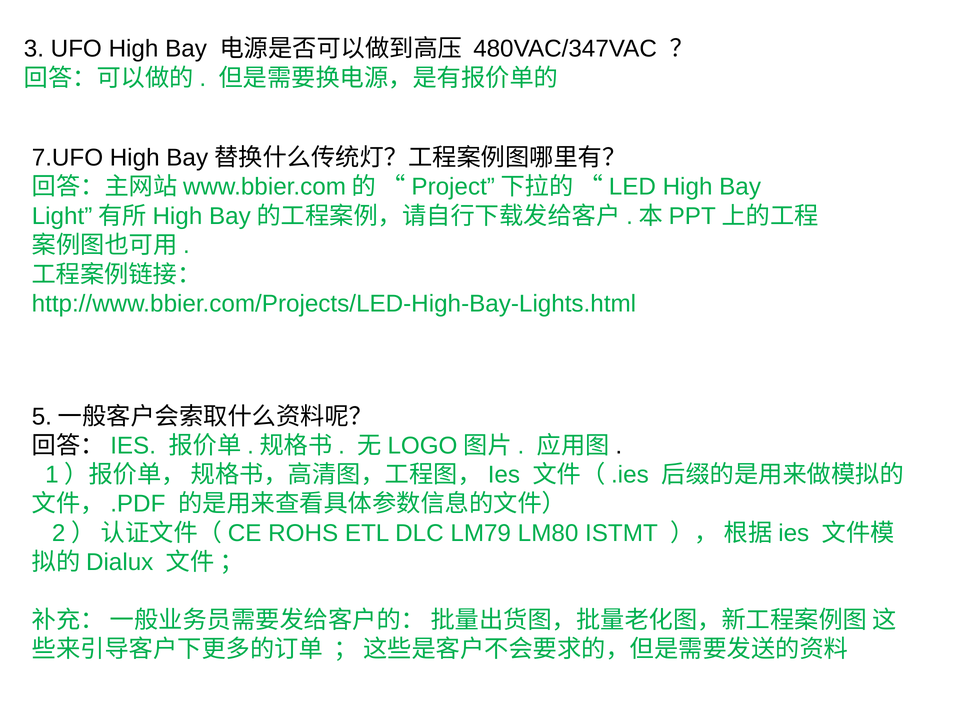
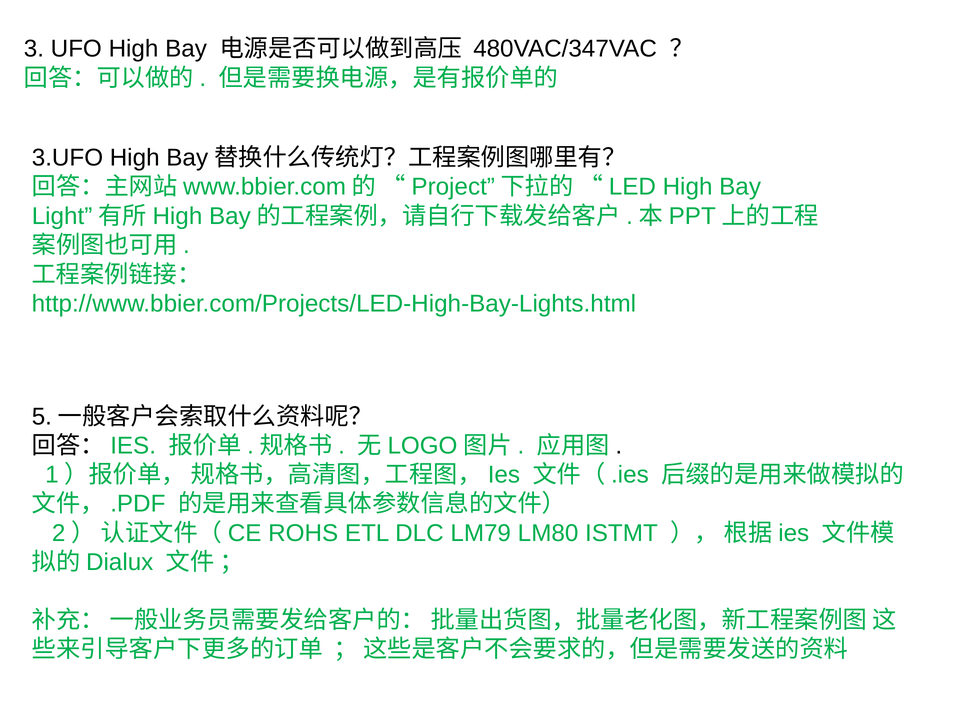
7.UFO: 7.UFO -> 3.UFO (67, 158)
